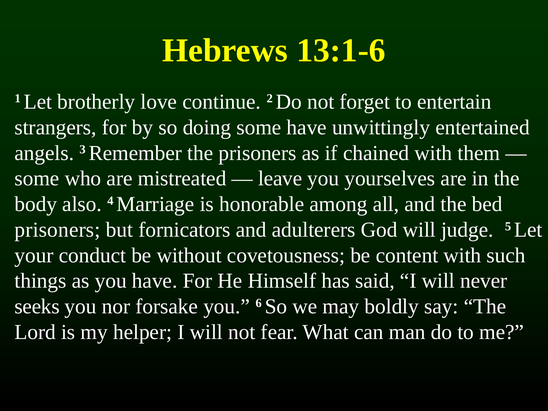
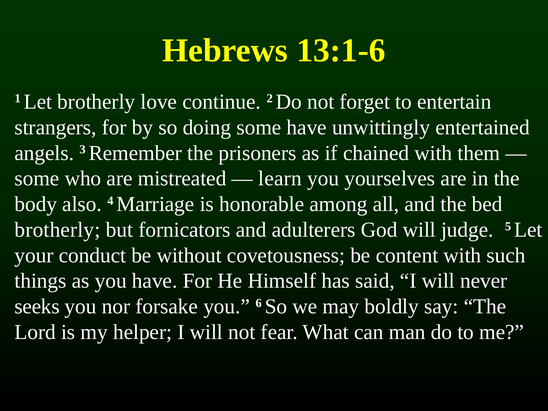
leave: leave -> learn (280, 179)
prisoners: prisoners -> brotherly (57, 230)
